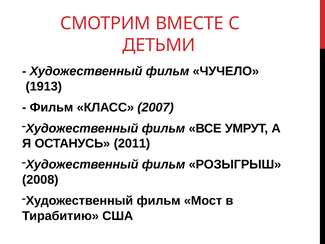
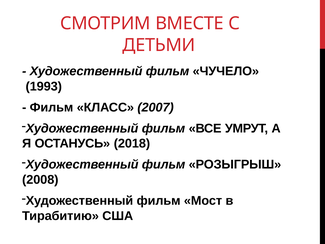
1913: 1913 -> 1993 (44, 86)
2011: 2011 -> 2018 (132, 143)
